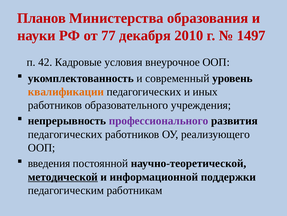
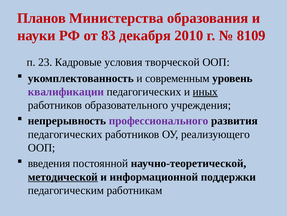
77: 77 -> 83 (108, 35)
1497: 1497 -> 8109 (251, 35)
42: 42 -> 23 (45, 62)
внеурочное: внеурочное -> творческой (172, 62)
современный: современный -> современным (177, 78)
квалификации colour: orange -> purple (66, 91)
иных underline: none -> present (205, 91)
